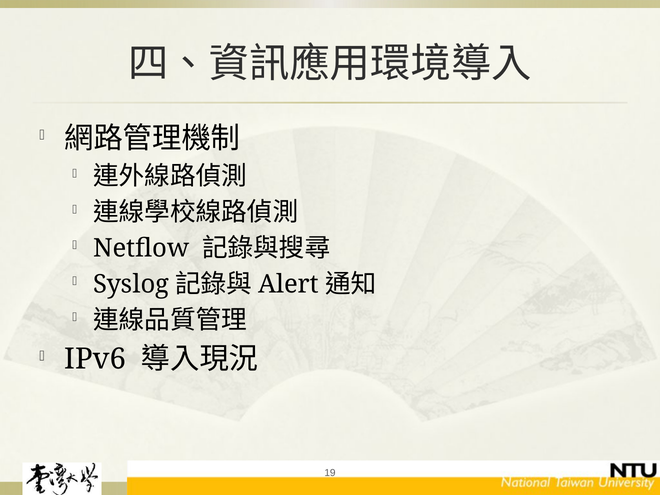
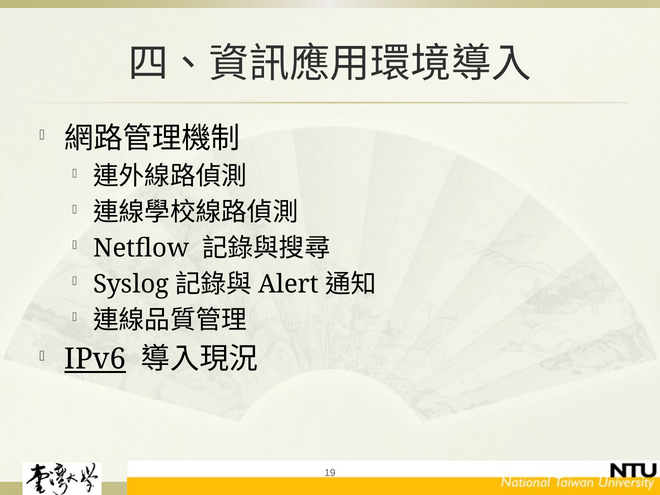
IPv6 underline: none -> present (95, 359)
